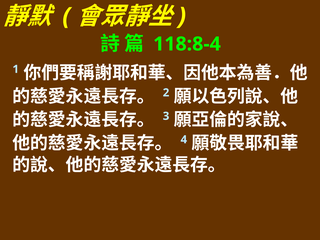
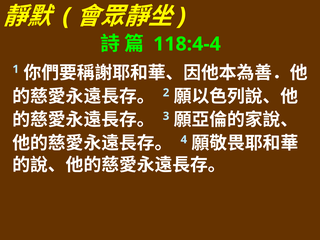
118:8-4: 118:8-4 -> 118:4-4 (187, 44)
